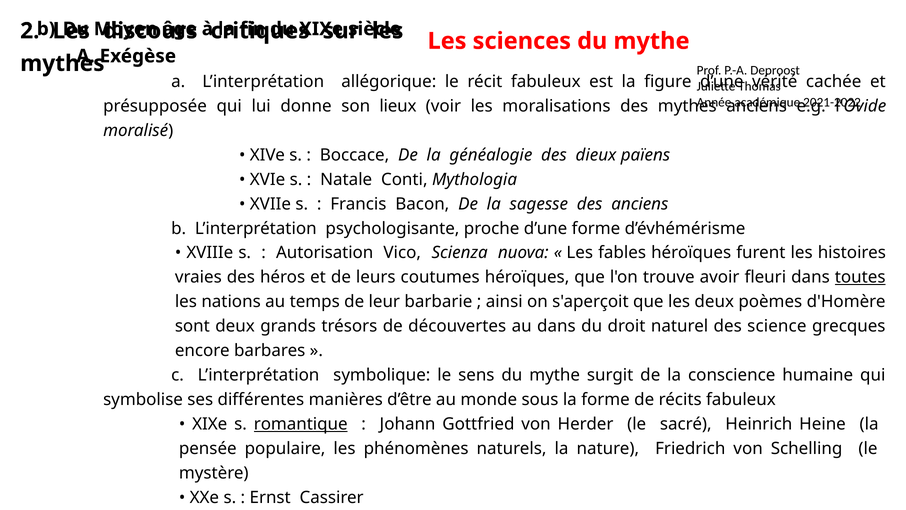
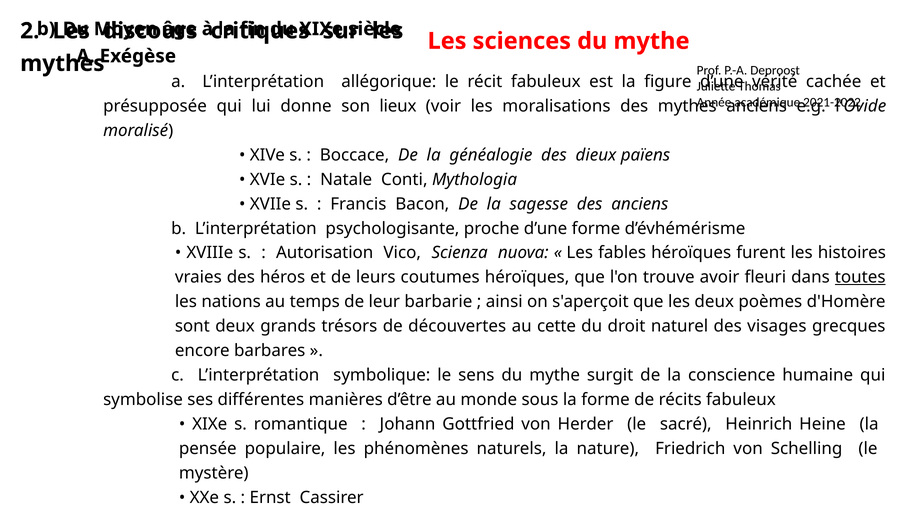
au dans: dans -> cette (557, 326)
science: science -> visages (777, 326)
romantique underline: present -> none (301, 424)
